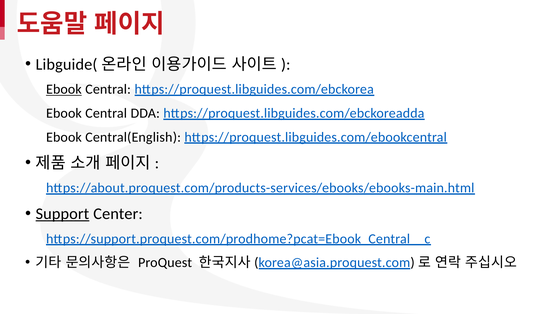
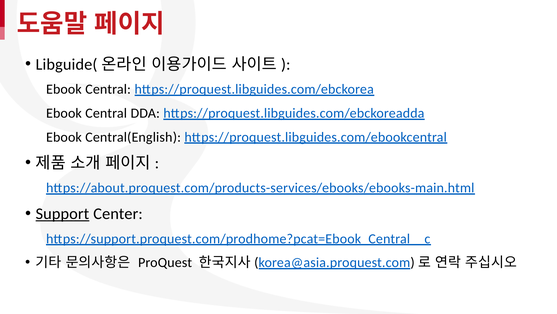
Ebook underline: present -> none (64, 89)
